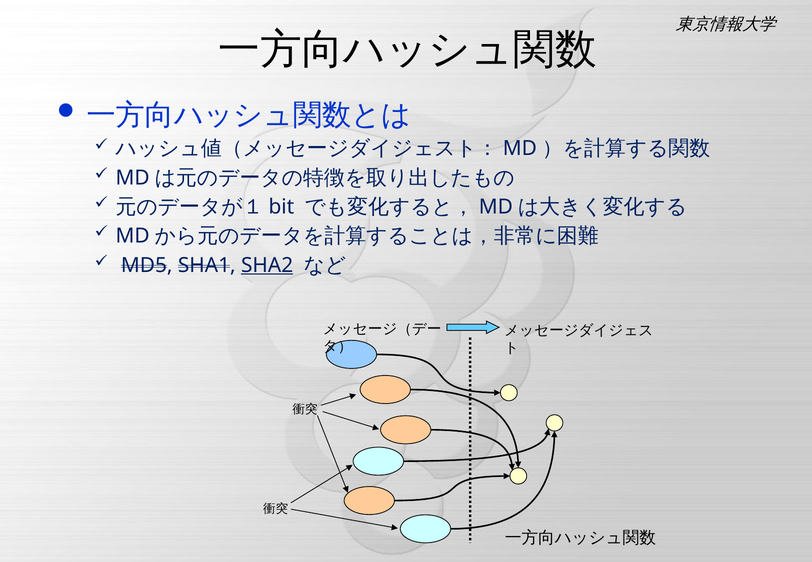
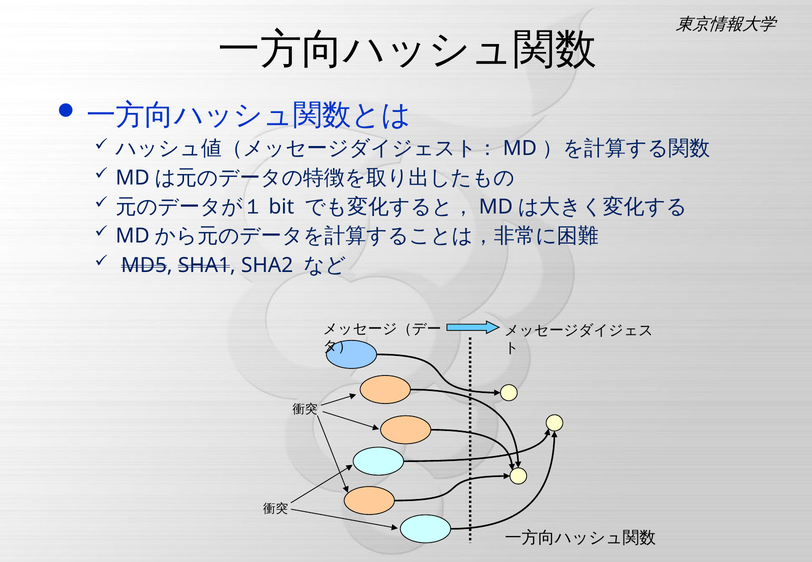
SHA2 underline: present -> none (267, 265)
